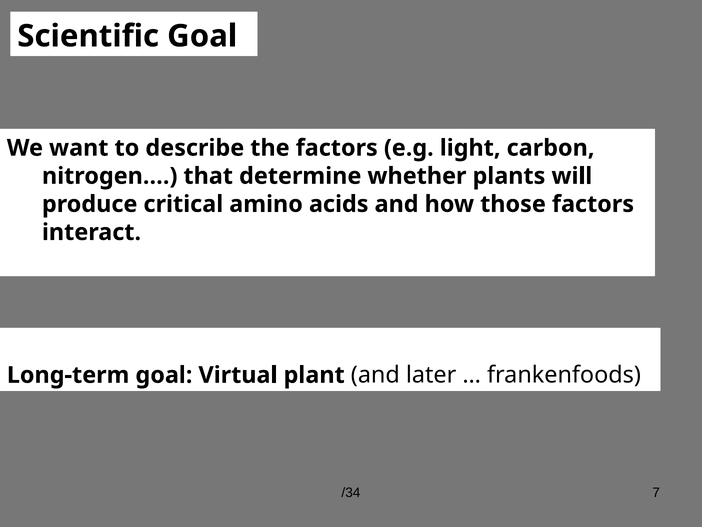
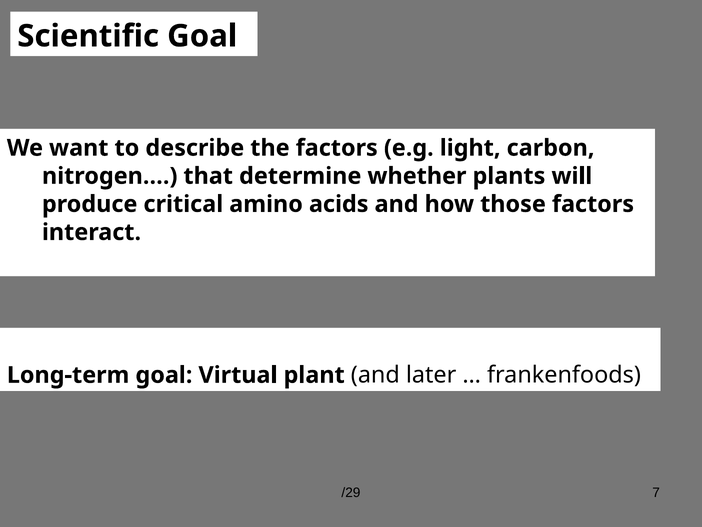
/34: /34 -> /29 (351, 492)
